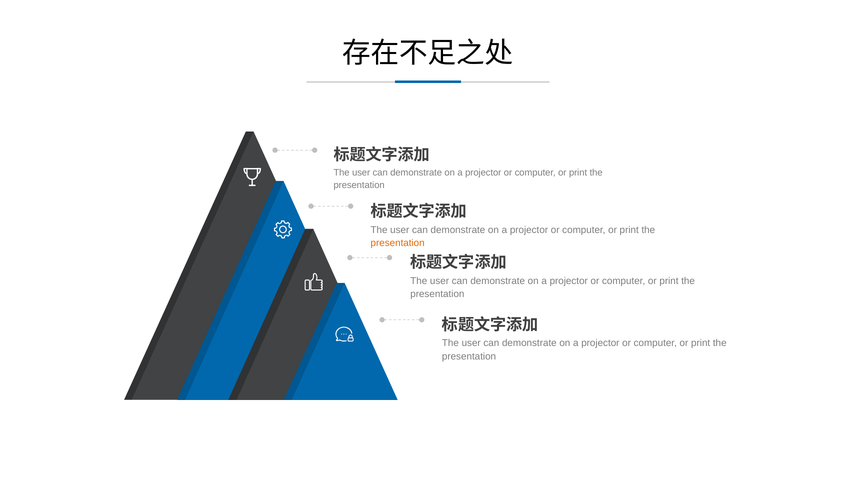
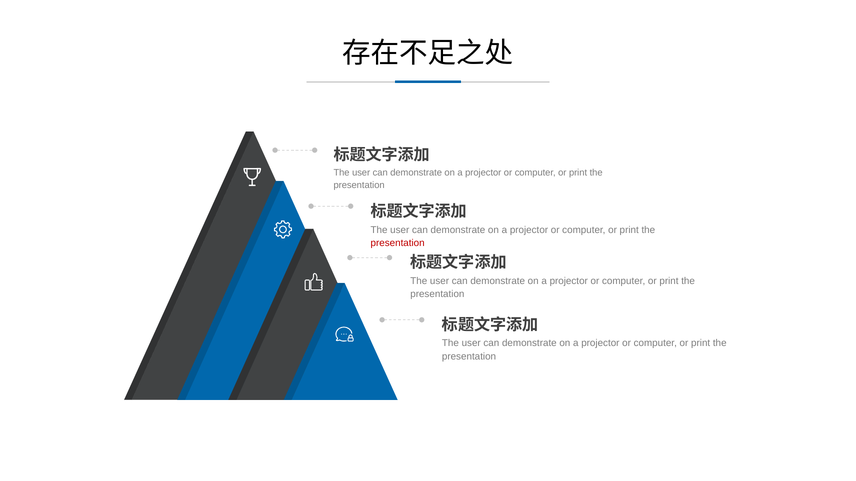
presentation colour: orange -> red (398, 243)
